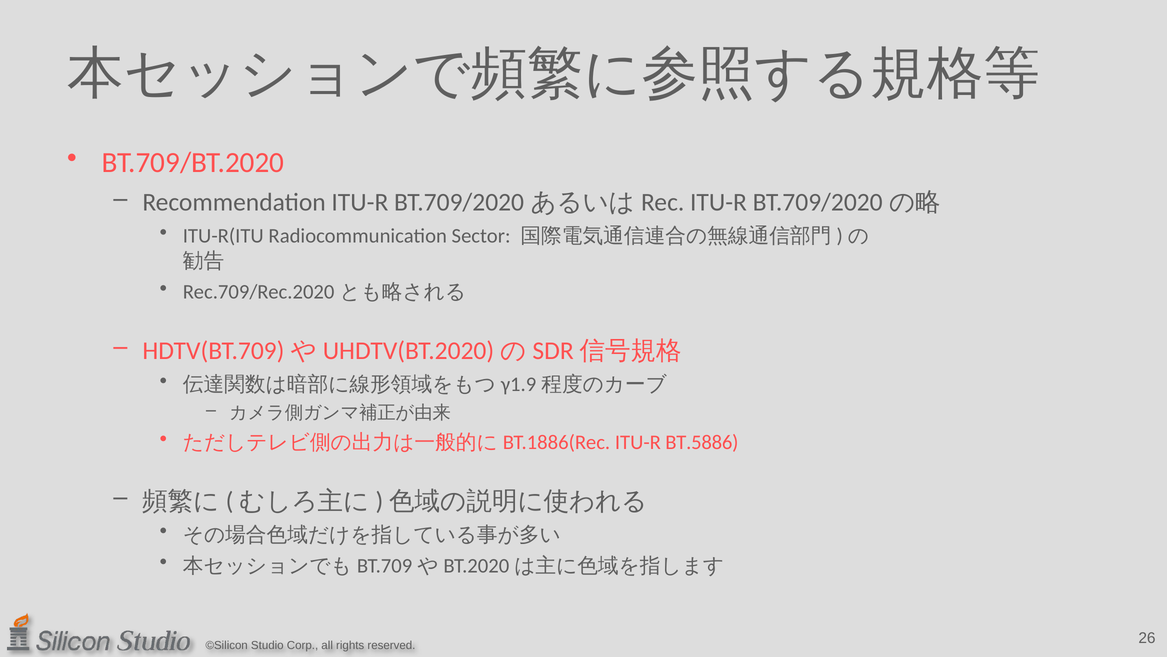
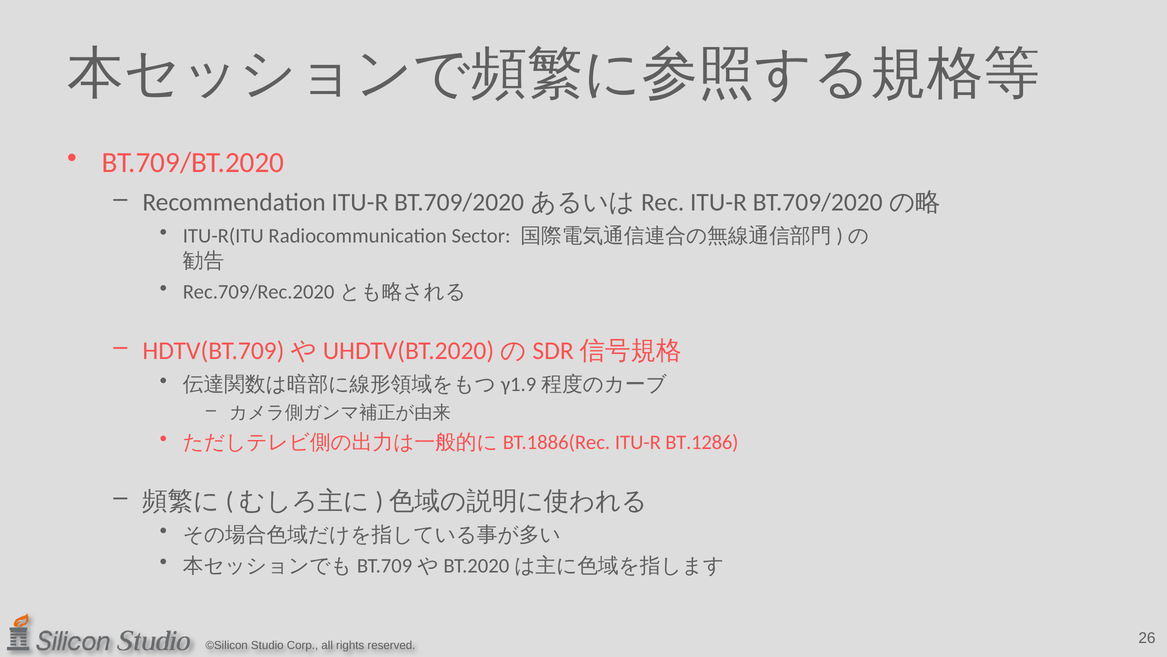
BT.5886: BT.5886 -> BT.1286 (702, 442)
